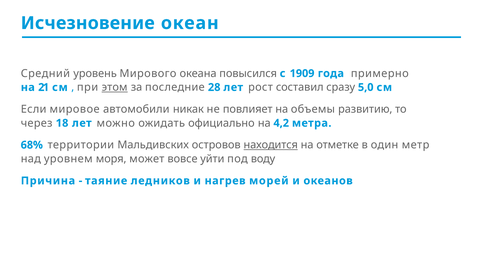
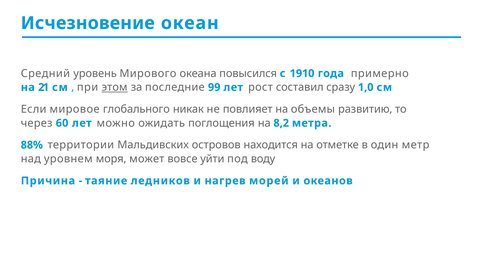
1909: 1909 -> 1910 (302, 73)
28: 28 -> 99 (214, 87)
5,0: 5,0 -> 1,0 (366, 87)
автомобили: автомобили -> глобального (136, 109)
18: 18 -> 60 (62, 123)
официально: официально -> поглощения (221, 123)
4,2: 4,2 -> 8,2 (281, 123)
68%: 68% -> 88% (32, 145)
находится underline: present -> none (271, 145)
